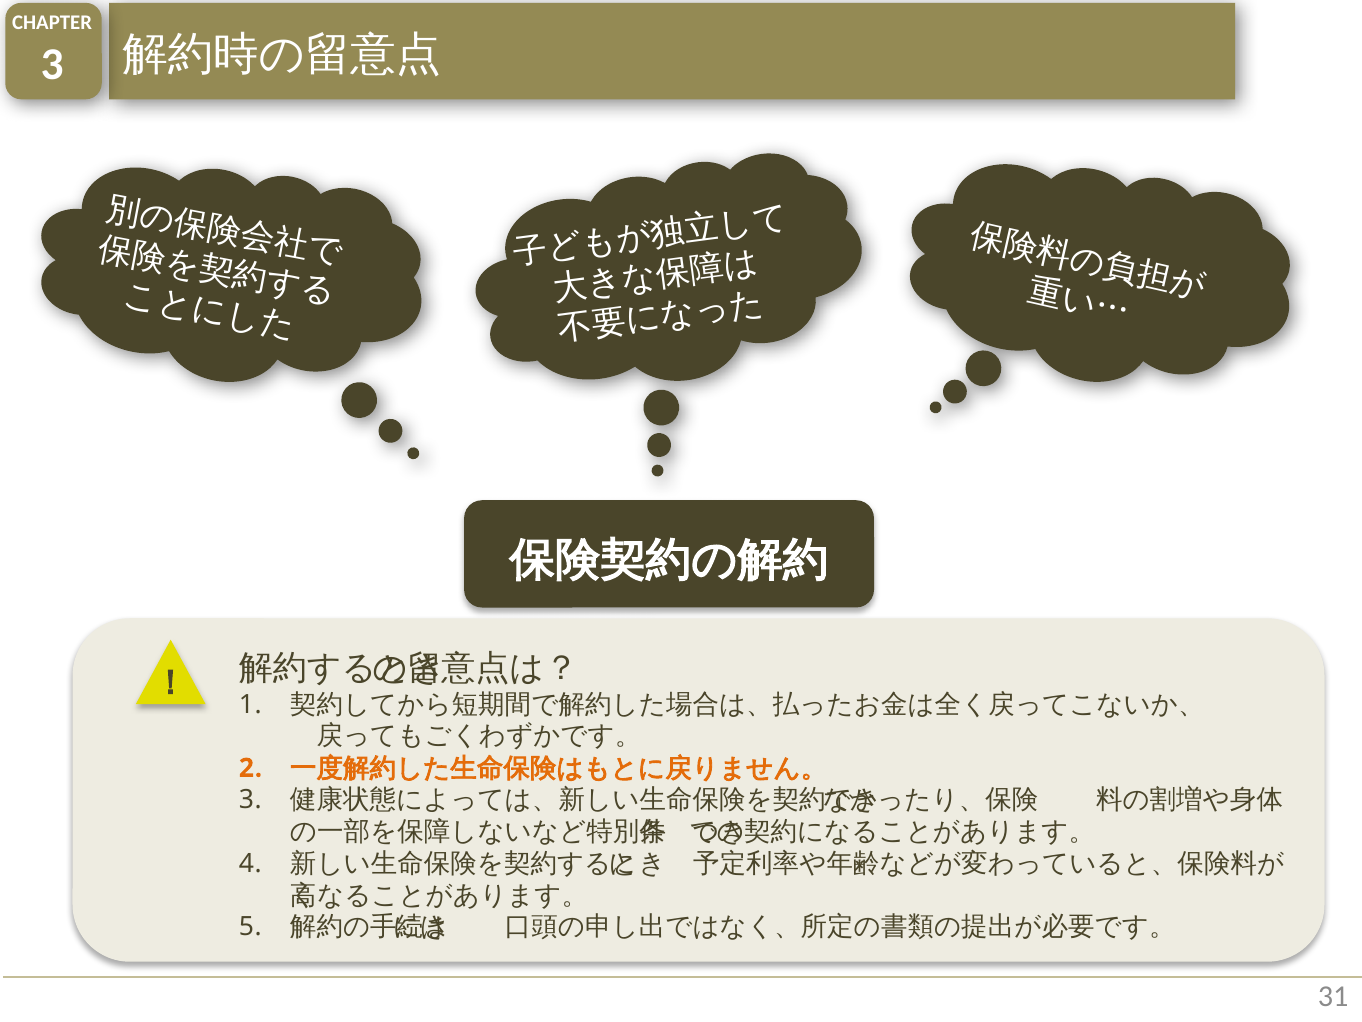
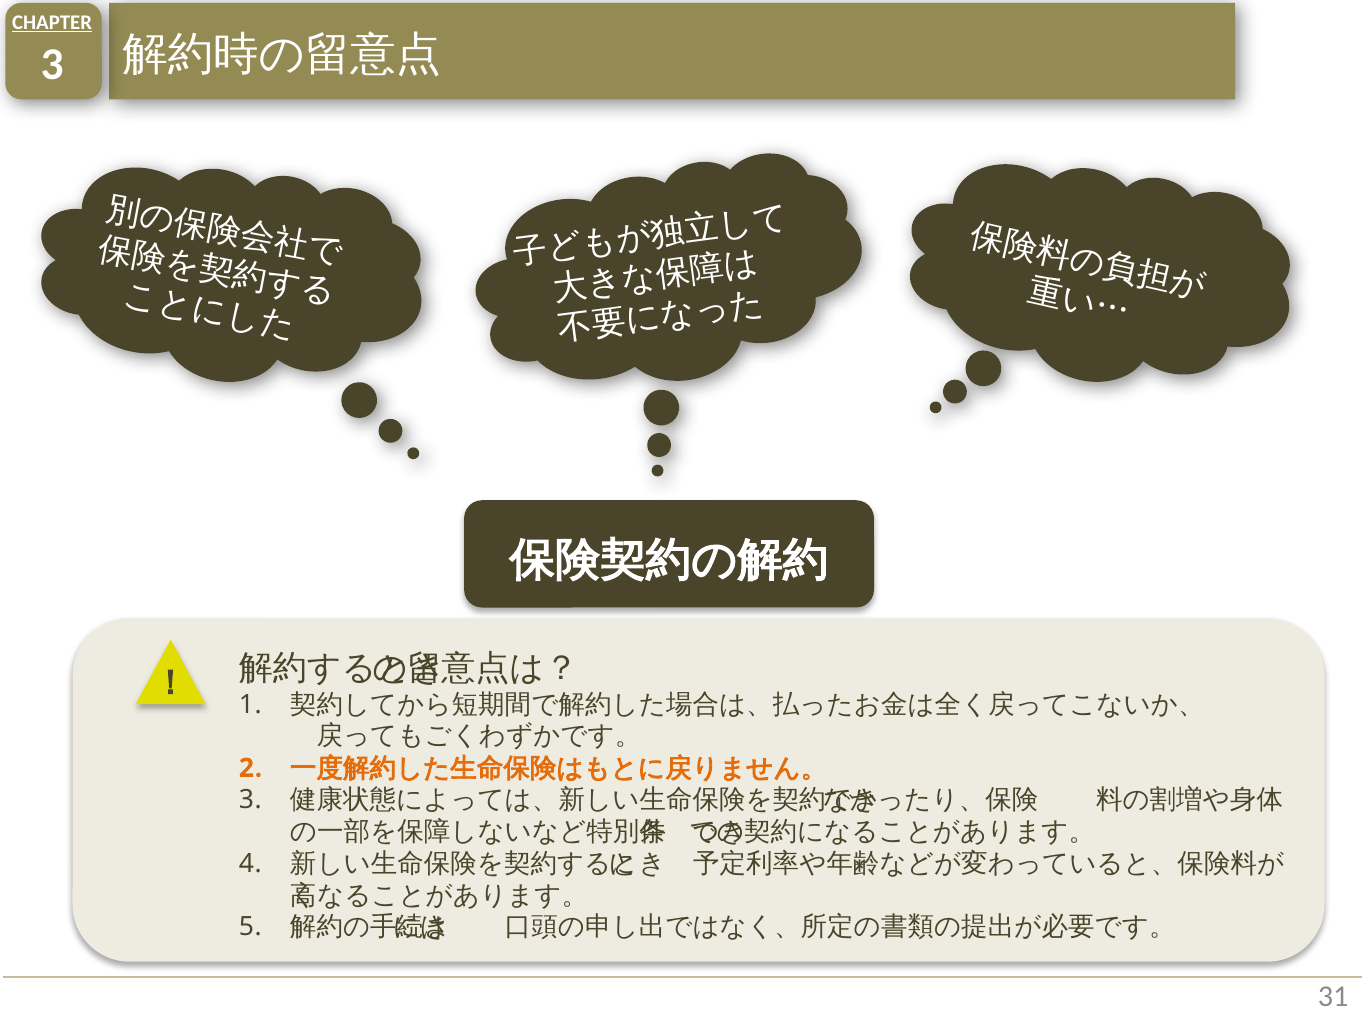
CHAPTER underline: none -> present (52, 23)
